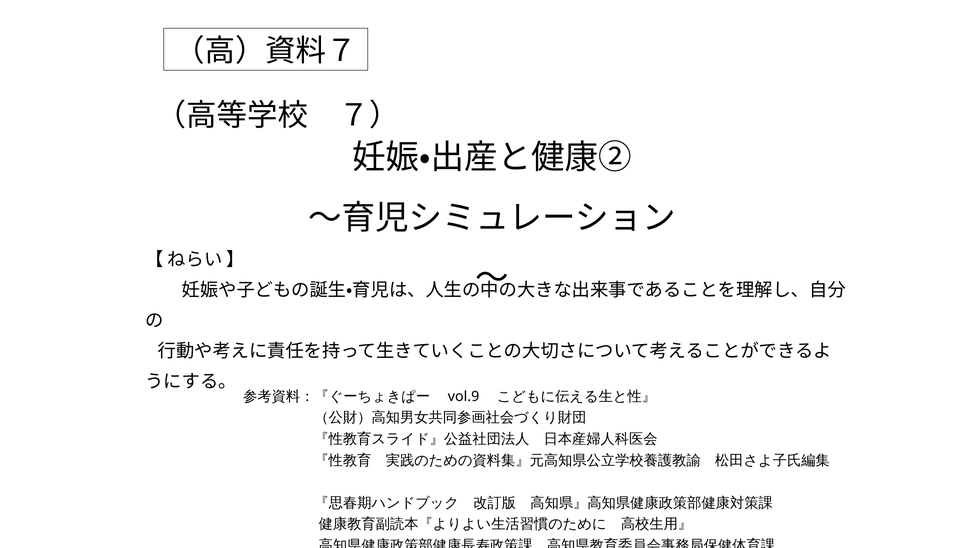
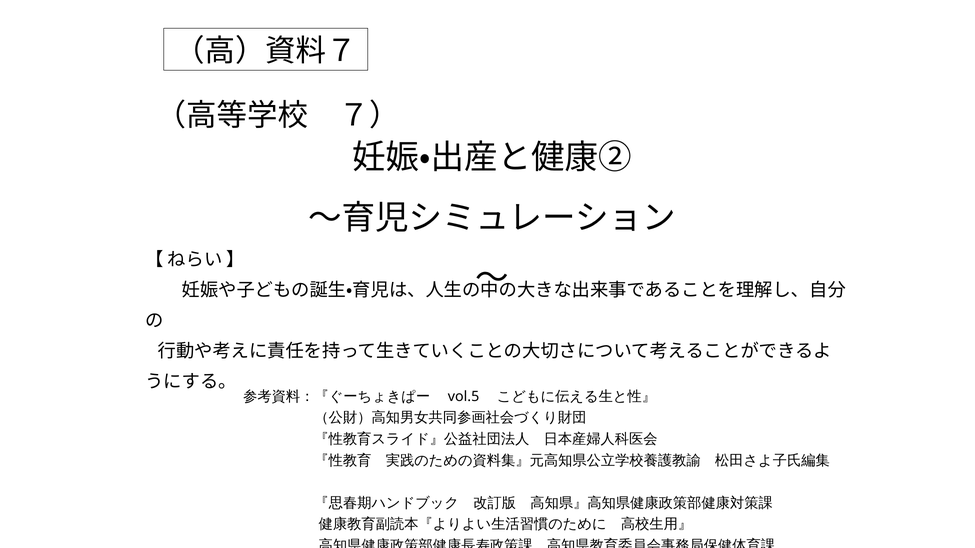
vol.9: vol.9 -> vol.5 (464, 397)
